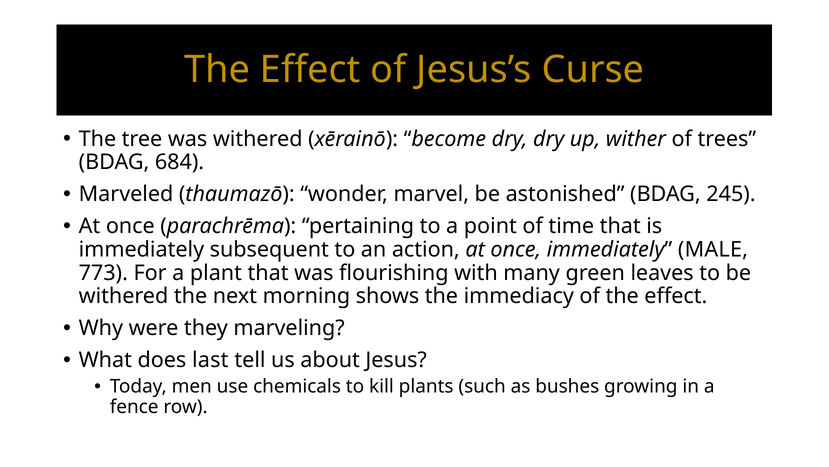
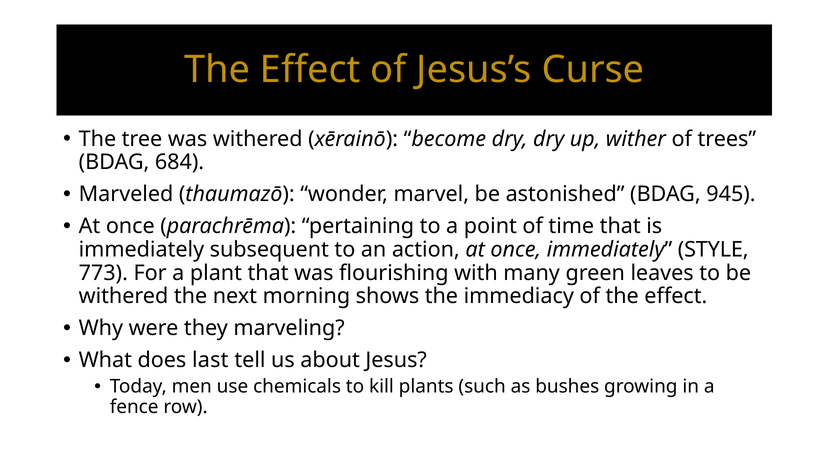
245: 245 -> 945 (731, 194)
MALE: MALE -> STYLE (713, 249)
